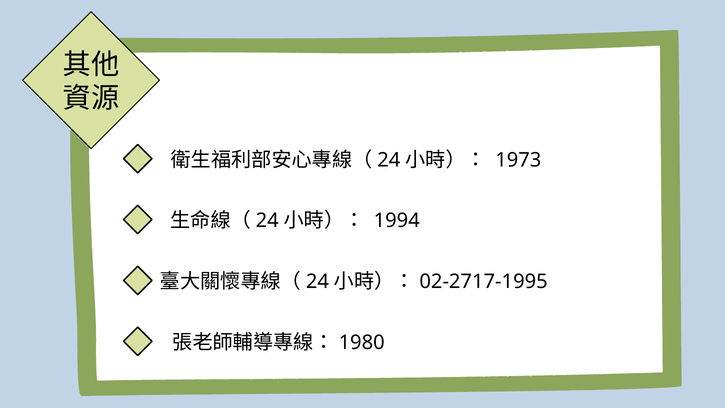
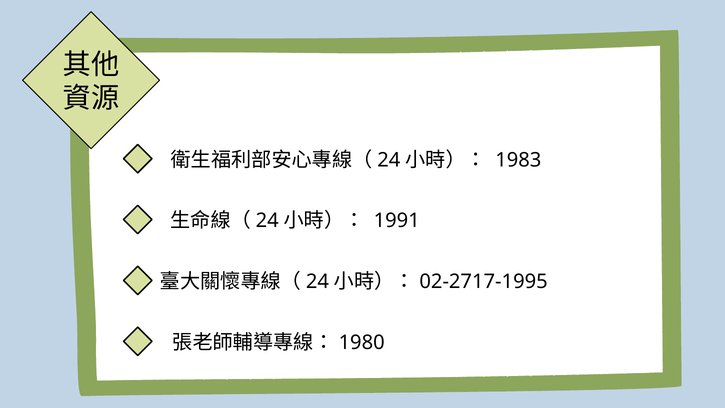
1973: 1973 -> 1983 (518, 160)
1994: 1994 -> 1991 (397, 221)
